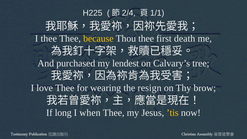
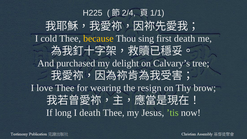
I thee: thee -> cold (49, 39)
Thou thee: thee -> sing (146, 39)
lendest: lendest -> delight (126, 63)
I when: when -> death (90, 113)
’tis colour: yellow -> light green (173, 113)
